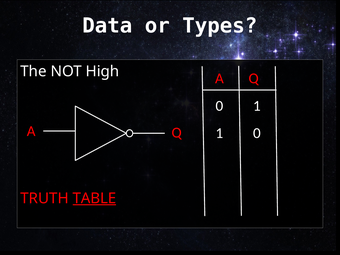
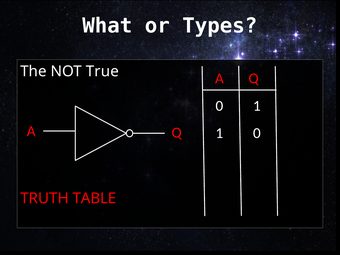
Data: Data -> What (107, 26)
High: High -> True (102, 71)
TABLE underline: present -> none (94, 198)
